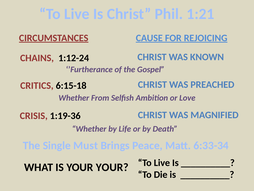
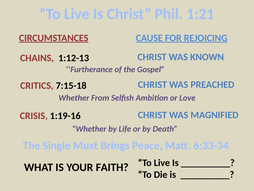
1:12-24: 1:12-24 -> 1:12-13 (74, 58)
6:15-18: 6:15-18 -> 7:15-18 (71, 85)
1:19-36: 1:19-36 -> 1:19-16 (65, 115)
YOUR YOUR: YOUR -> FAITH (112, 167)
